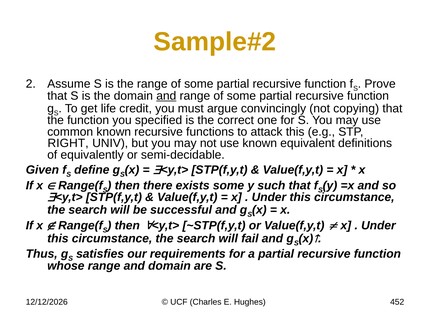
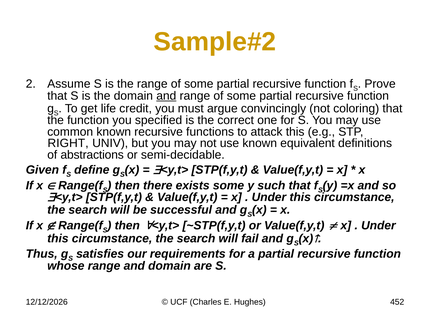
copying: copying -> coloring (356, 108)
equivalently: equivalently -> abstractions (92, 155)
